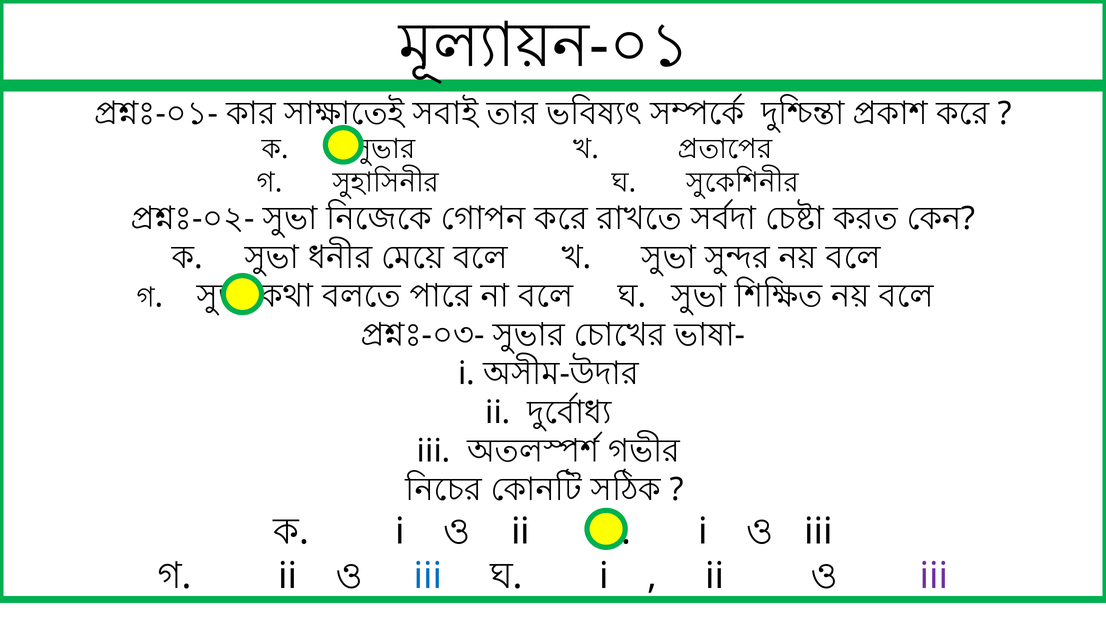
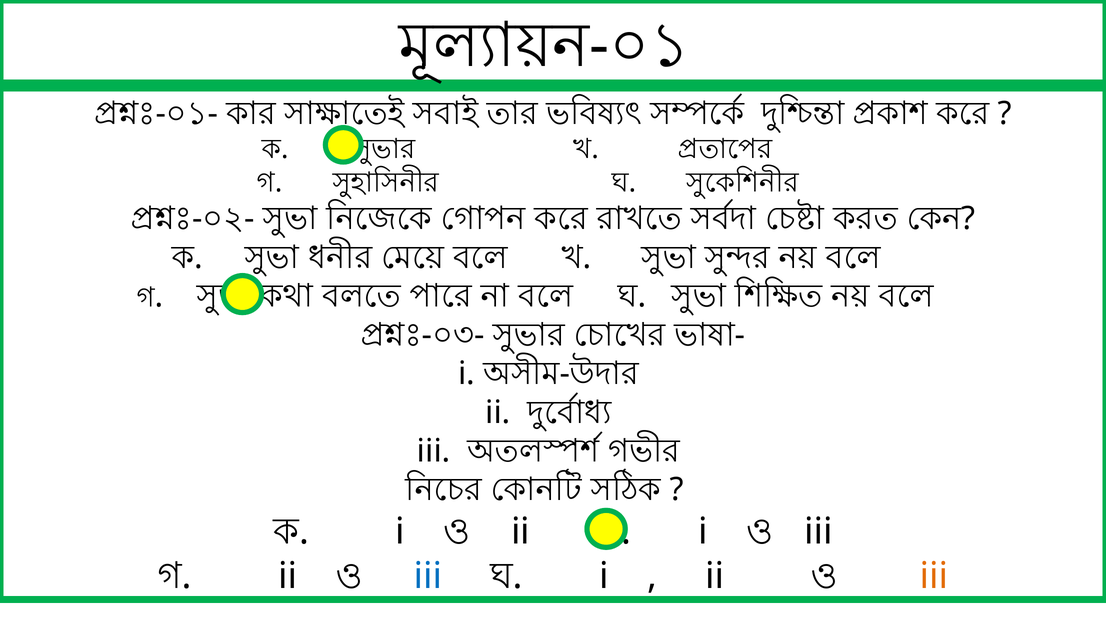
iii colour: purple -> orange (934, 576)
